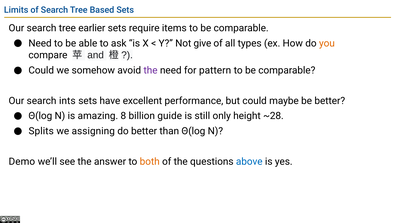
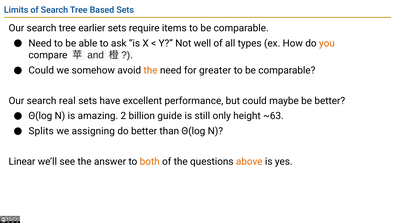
give: give -> well (202, 43)
the colour: purple -> orange (151, 70)
pattern: pattern -> greater (215, 70)
ints: ints -> real (67, 101)
8: 8 -> 2 (123, 116)
~28: ~28 -> ~63 (273, 116)
Demo: Demo -> Linear (22, 162)
above colour: blue -> orange (249, 162)
